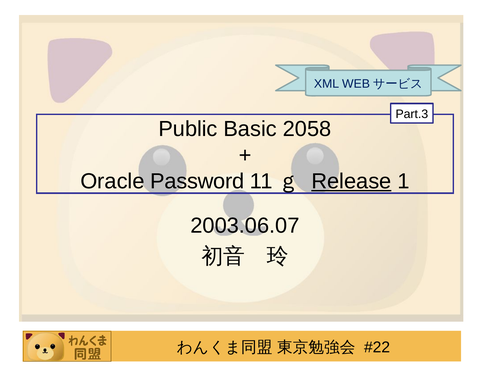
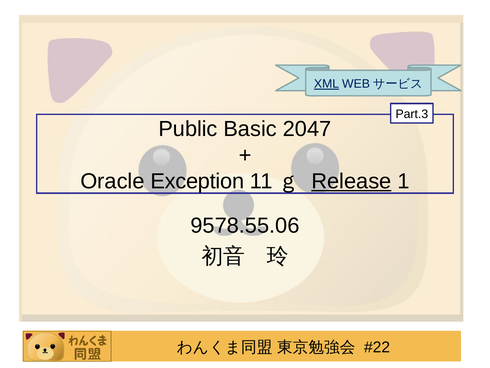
XML underline: none -> present (327, 84)
2058: 2058 -> 2047 (307, 129)
Password: Password -> Exception (197, 181)
2003.06.07: 2003.06.07 -> 9578.55.06 (245, 225)
